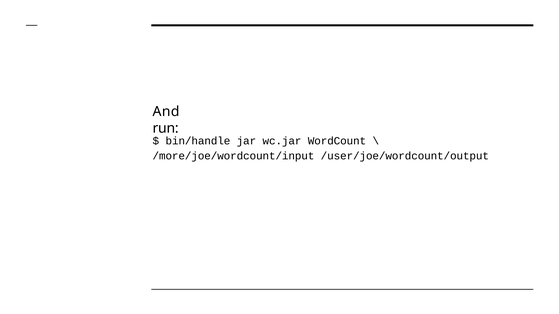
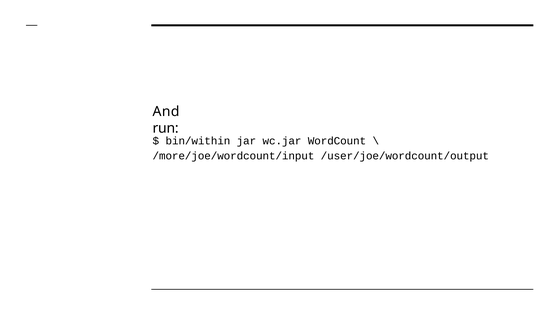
bin/handle: bin/handle -> bin/within (198, 141)
